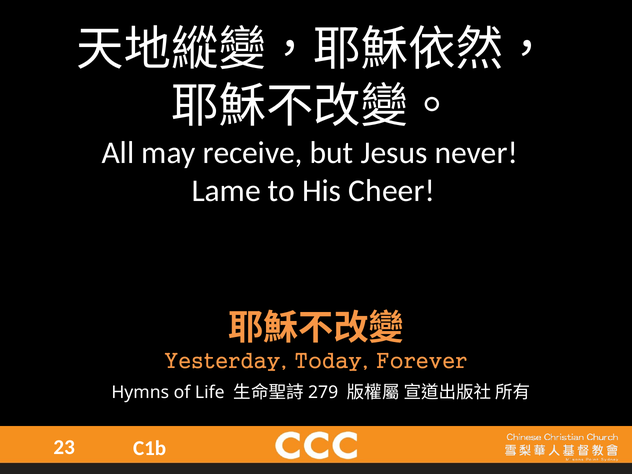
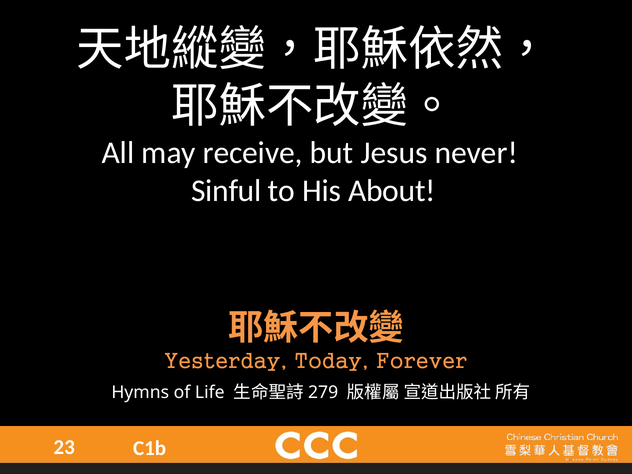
Lame: Lame -> Sinful (226, 191)
Cheer: Cheer -> About (392, 191)
